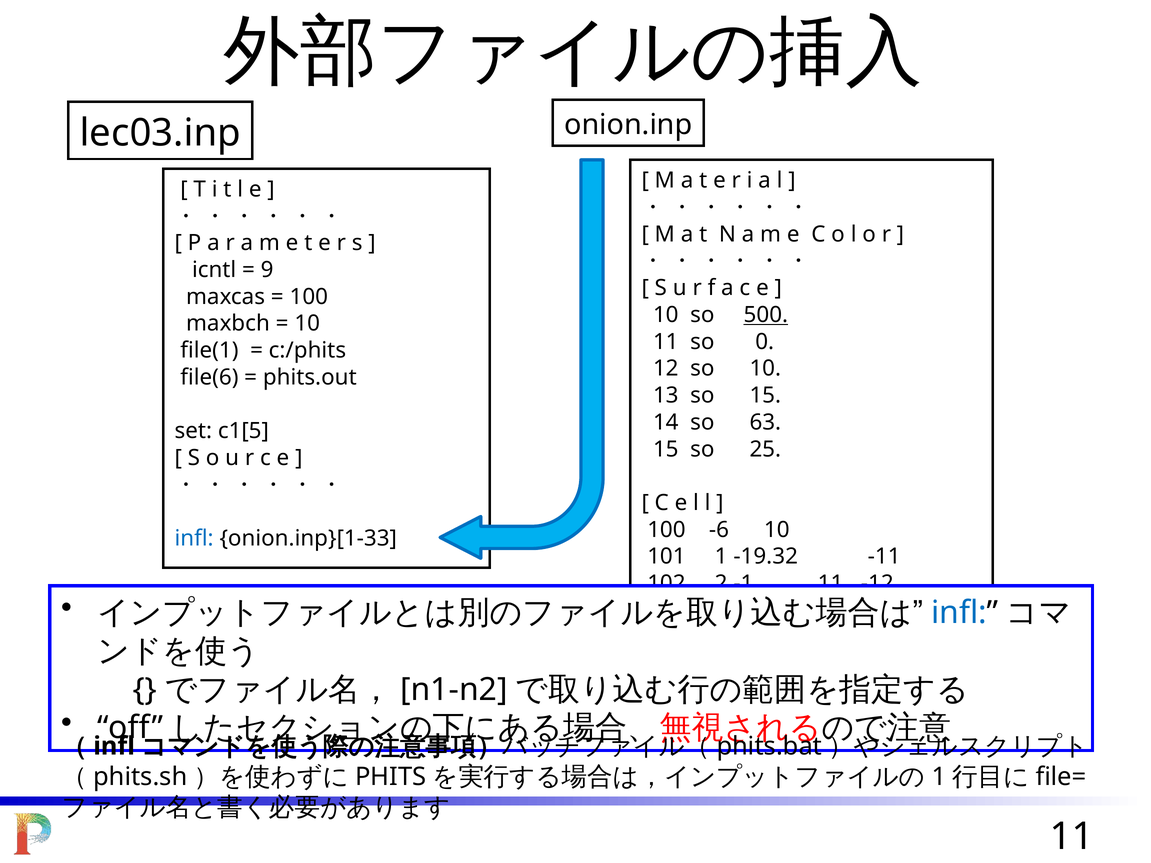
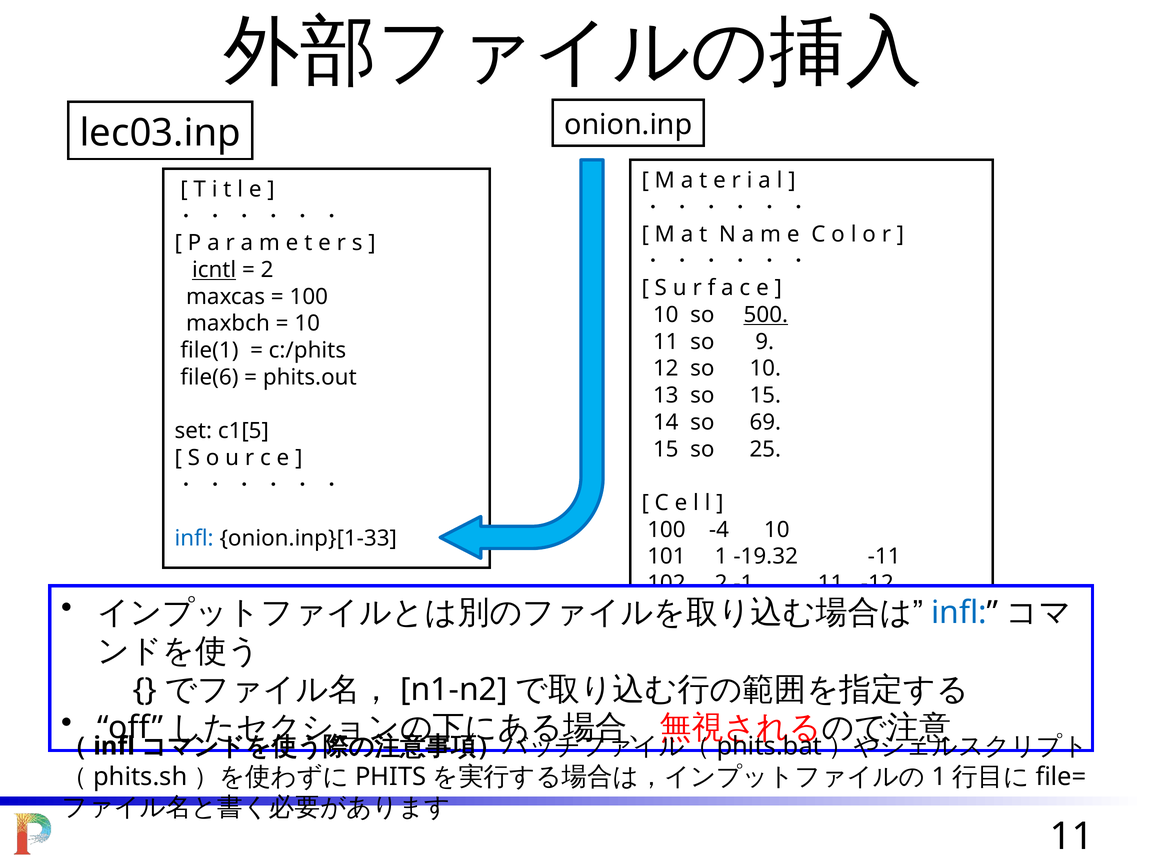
icntl underline: none -> present (214, 270)
9: 9 -> 2 (267, 270)
0: 0 -> 9 (765, 342)
63: 63 -> 69 (765, 422)
-6: -6 -> -4 (719, 530)
